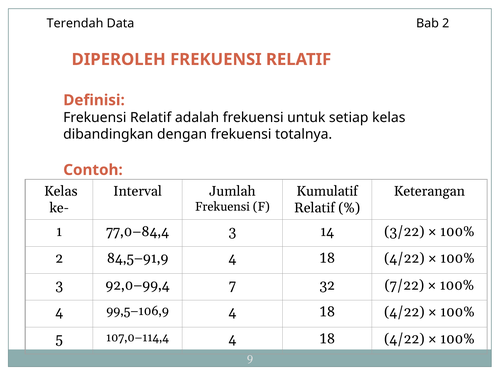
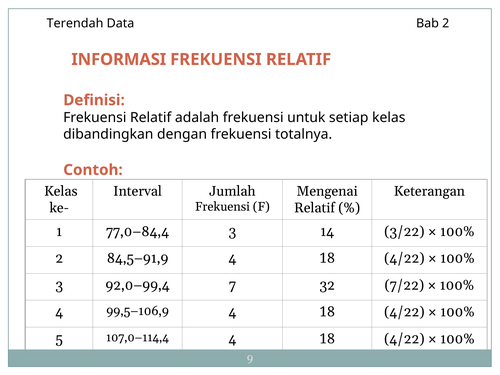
DIPEROLEH: DIPEROLEH -> INFORMASI (119, 59)
Kumulatif: Kumulatif -> Mengenai (327, 191)
